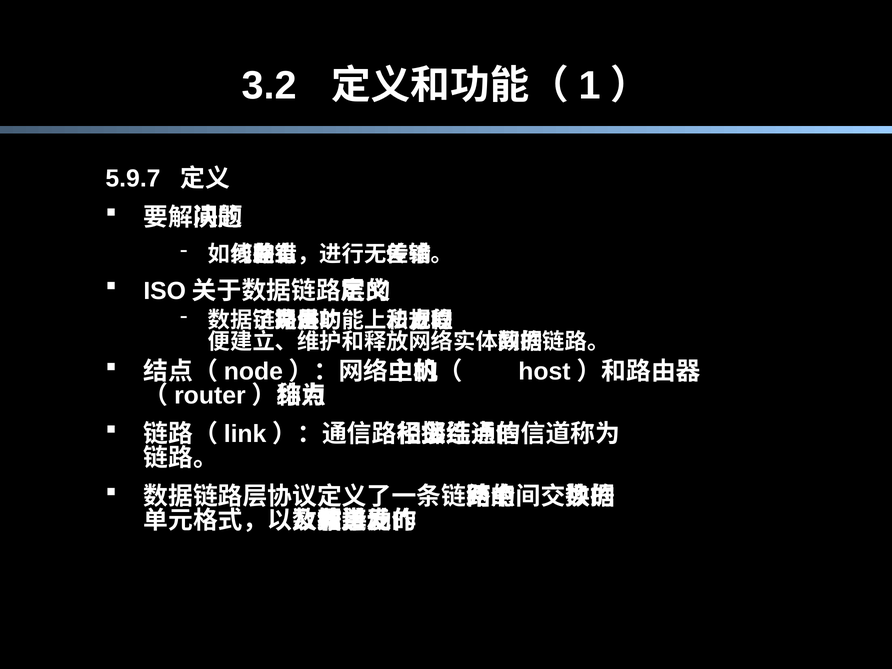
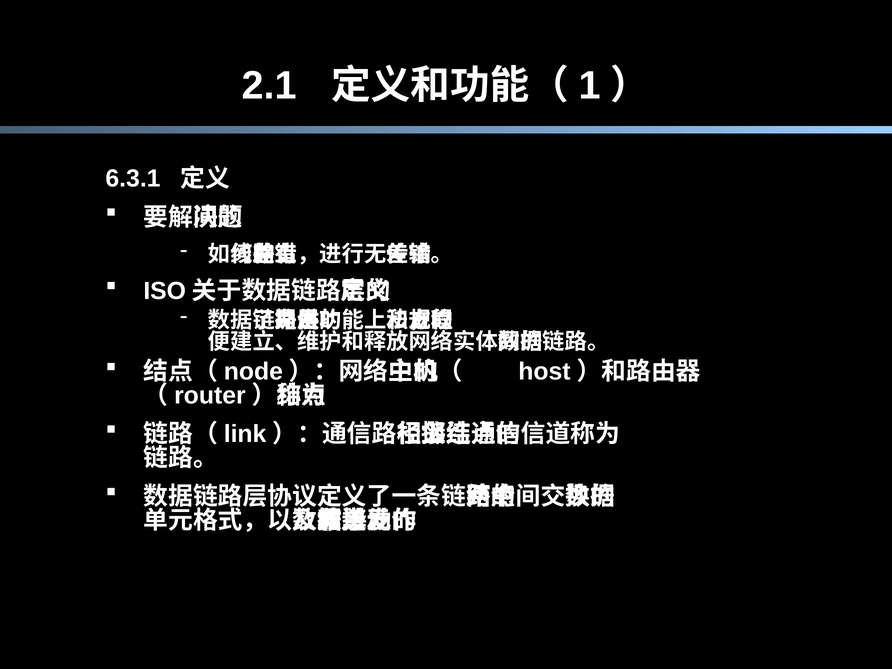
3.2: 3.2 -> 2.1 (269, 85)
5.9.7: 5.9.7 -> 6.3.1 (133, 179)
